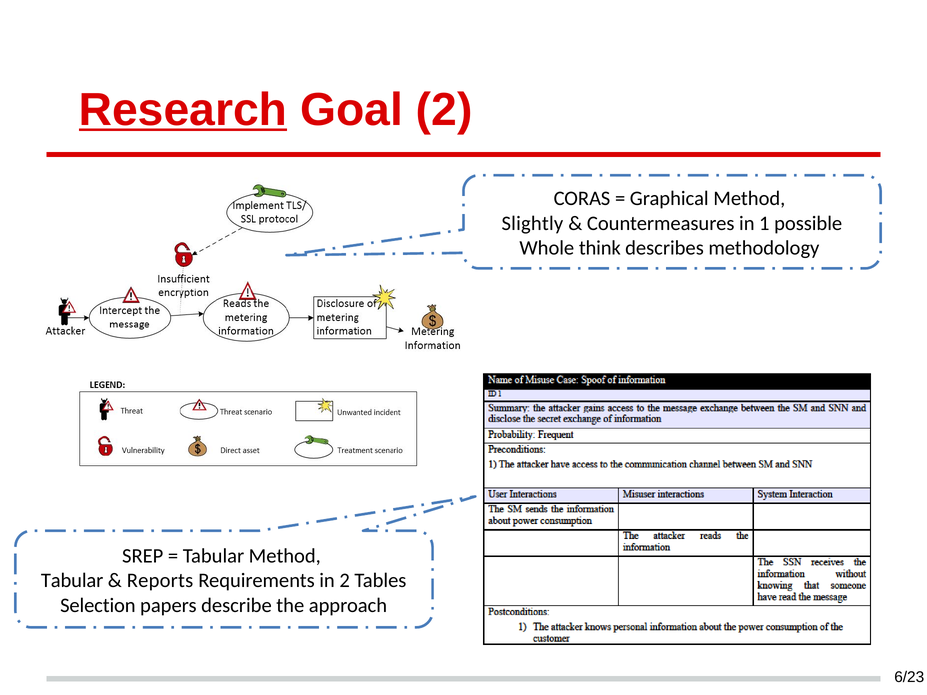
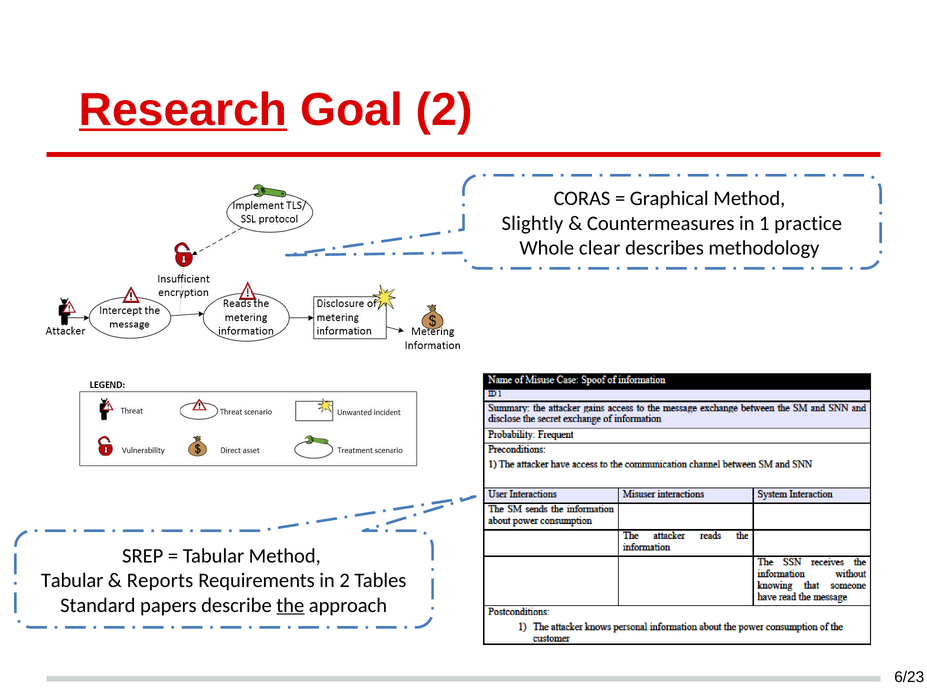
possible: possible -> practice (808, 223)
think: think -> clear (600, 248)
Selection: Selection -> Standard (98, 605)
the underline: none -> present (290, 605)
